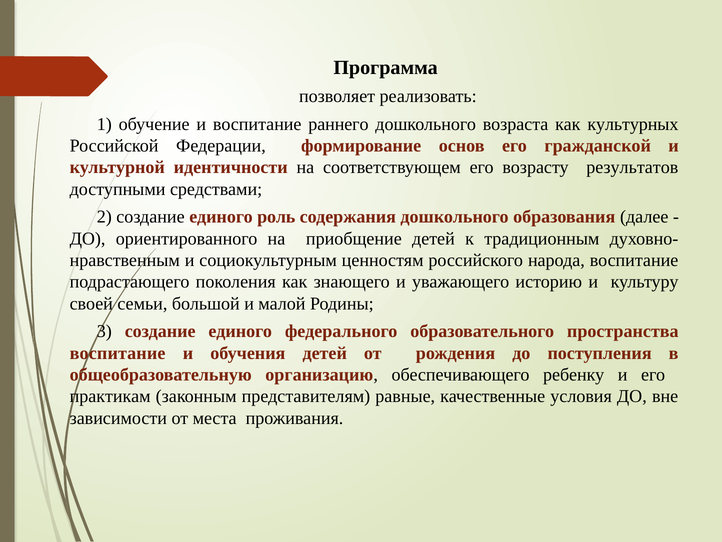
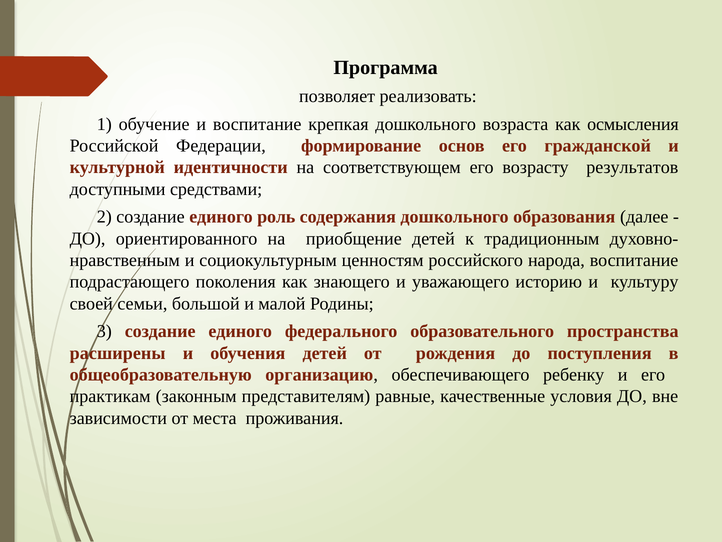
раннего: раннего -> крепкая (338, 124)
культурных: культурных -> осмысления (633, 124)
воспитание: воспитание -> расширены (118, 353)
